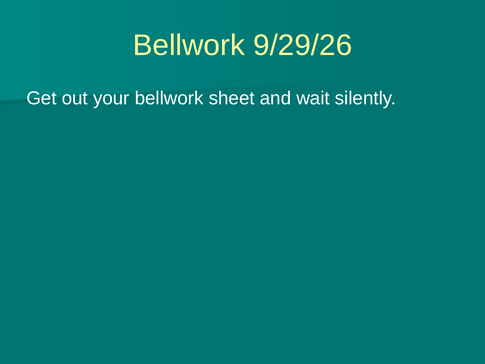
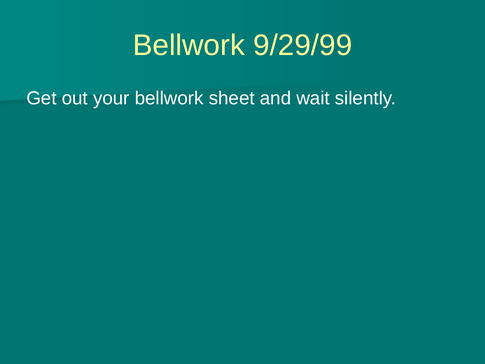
9/29/26: 9/29/26 -> 9/29/99 (303, 45)
